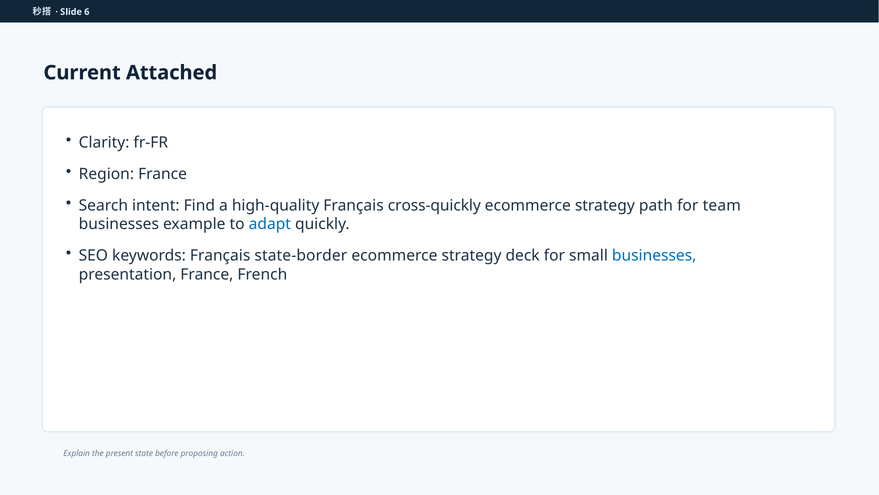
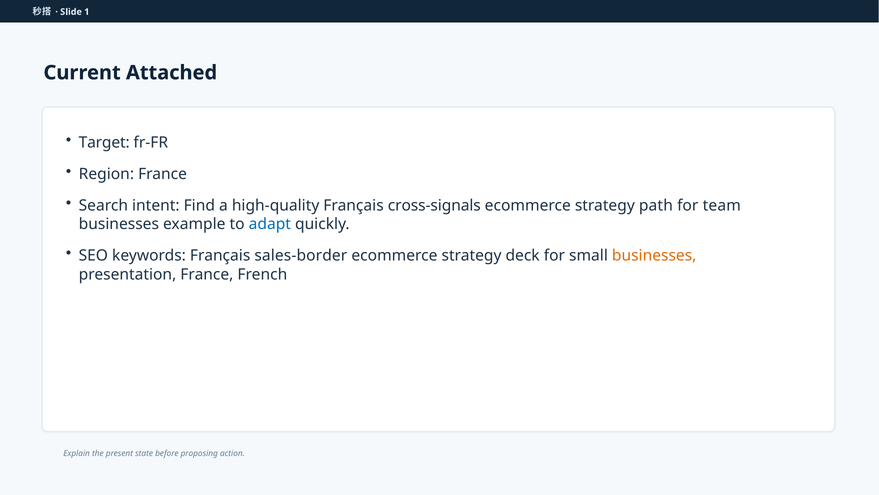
6: 6 -> 1 (87, 12)
Clarity: Clarity -> Target (104, 142)
cross-quickly: cross-quickly -> cross-signals (434, 205)
state-border: state-border -> sales-border (301, 255)
businesses colour: blue -> orange (654, 255)
